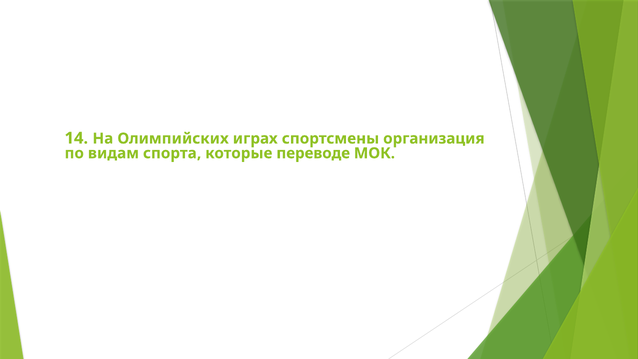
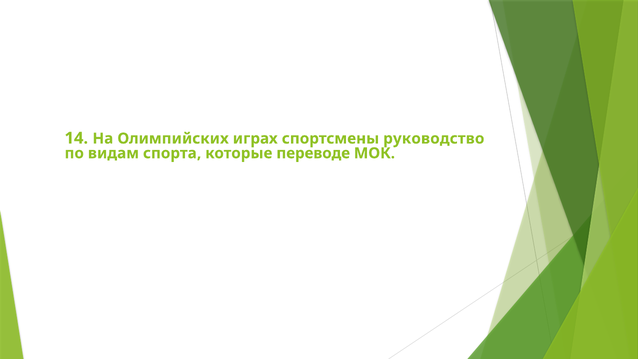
организация: организация -> руководство (434, 139)
